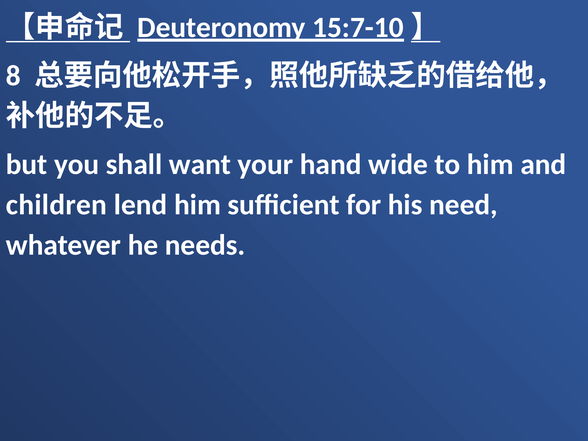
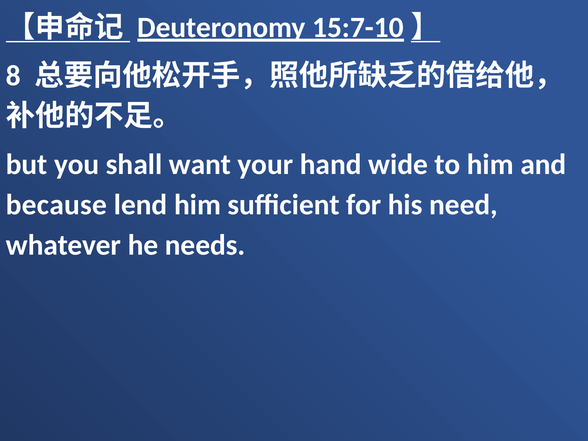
children: children -> because (56, 205)
